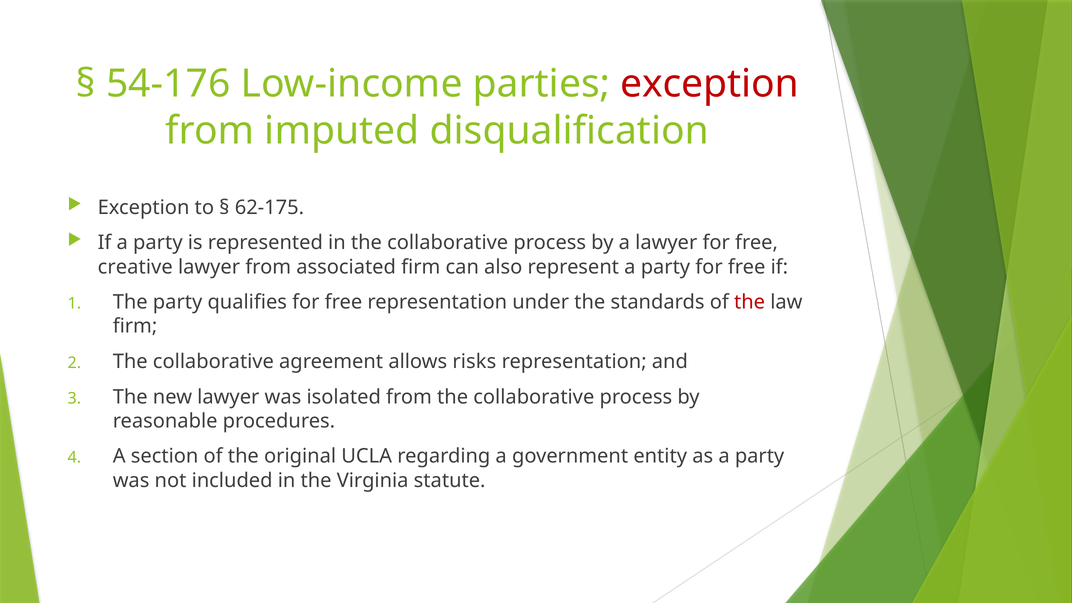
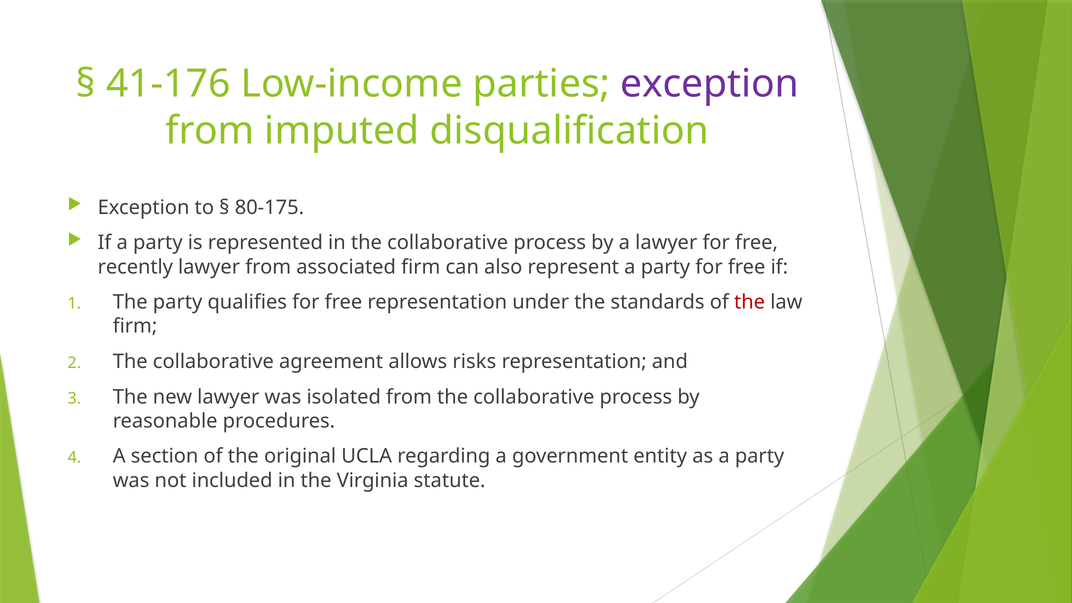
54-176: 54-176 -> 41-176 (168, 84)
exception colour: red -> purple (710, 84)
62-175: 62-175 -> 80-175 (269, 207)
creative: creative -> recently (135, 267)
